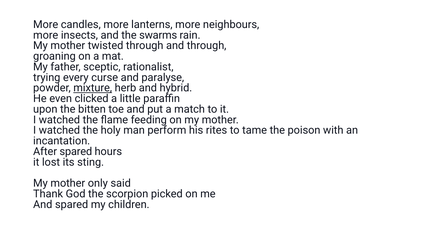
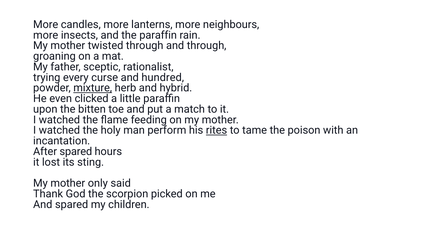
the swarms: swarms -> paraffin (158, 35)
paralyse: paralyse -> hundred (163, 77)
rites underline: none -> present (217, 130)
